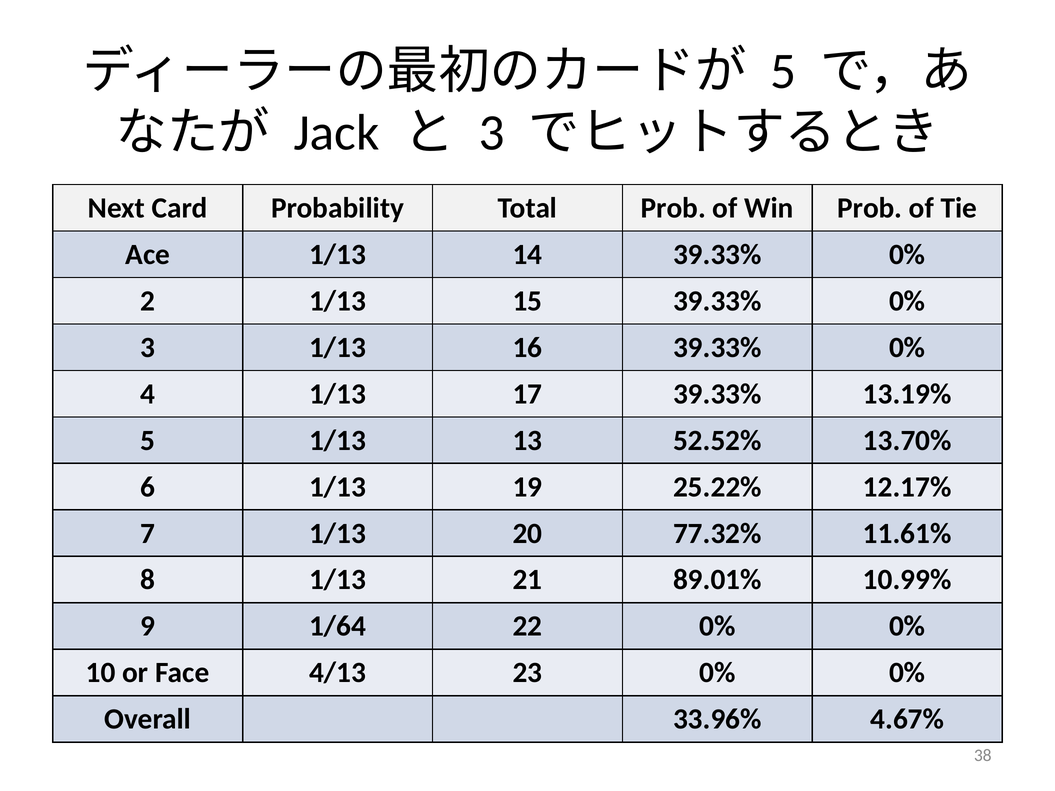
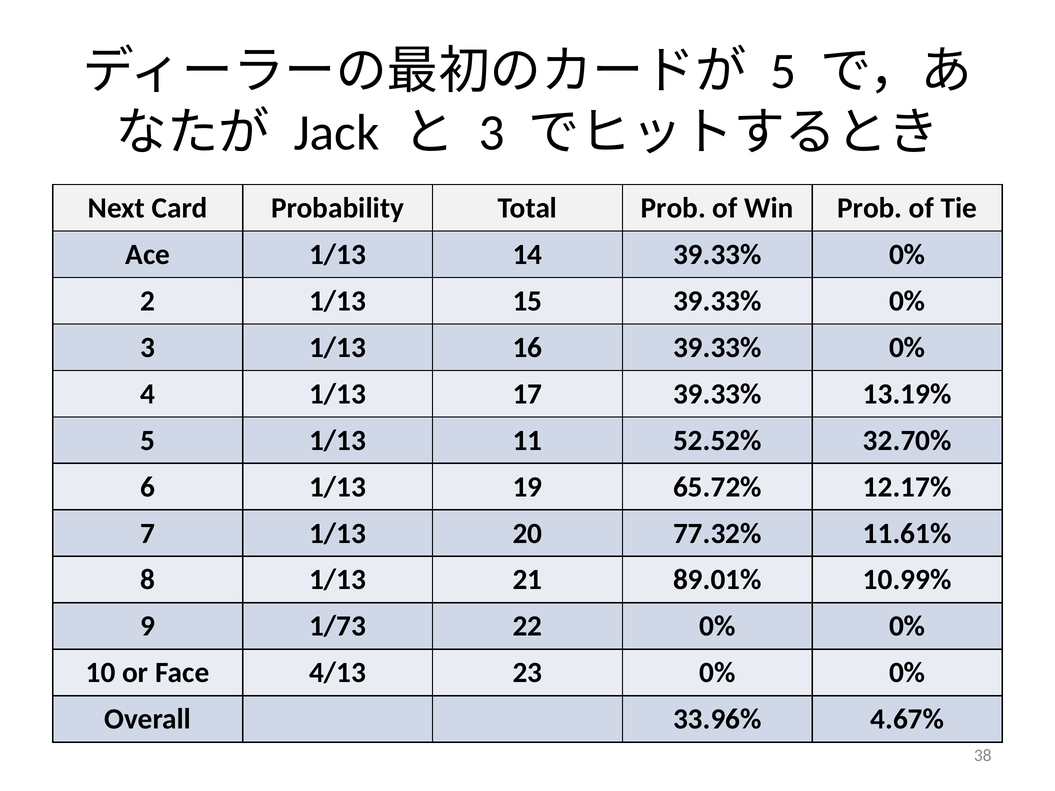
13: 13 -> 11 (528, 441)
13.70%: 13.70% -> 32.70% (907, 441)
25.22%: 25.22% -> 65.72% (717, 487)
1/64: 1/64 -> 1/73 (338, 626)
